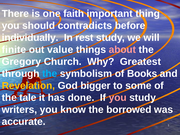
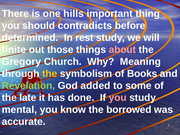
faith: faith -> hills (74, 14)
individually: individually -> determined (30, 38)
value: value -> those (60, 50)
Greatest: Greatest -> Meaning (140, 62)
the colour: light blue -> yellow (50, 74)
Revelation colour: yellow -> light green (28, 86)
bigger: bigger -> added (95, 86)
tale: tale -> late (28, 98)
writers: writers -> mental (19, 110)
